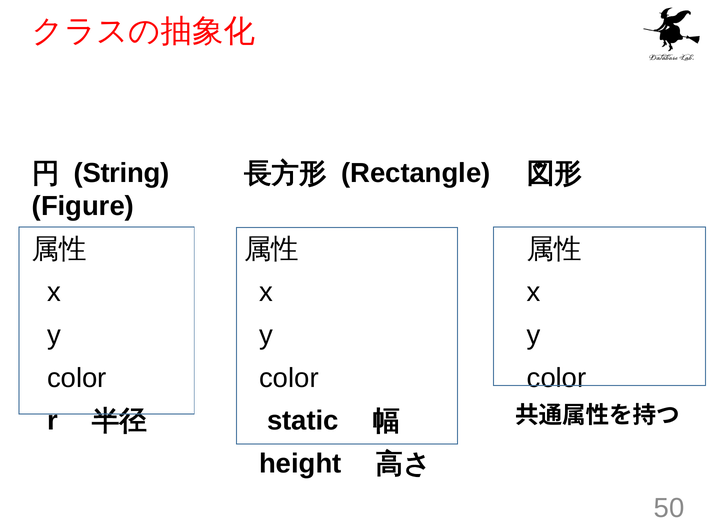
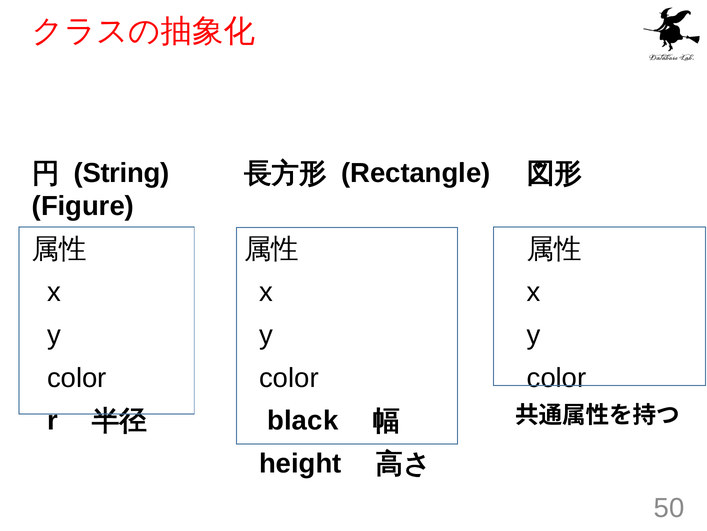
static: static -> black (303, 420)
